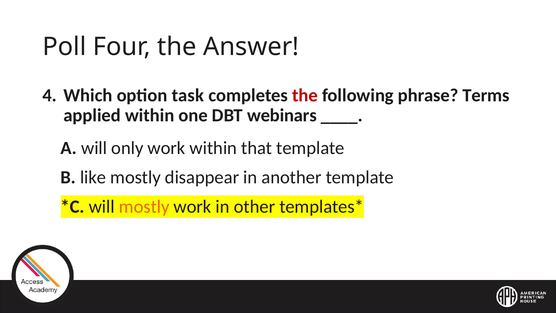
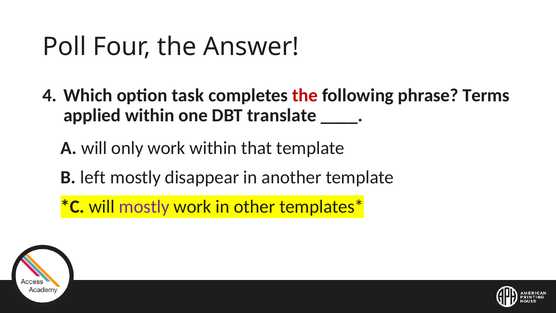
webinars: webinars -> translate (282, 115)
like: like -> left (93, 177)
mostly colour: orange -> purple (144, 207)
